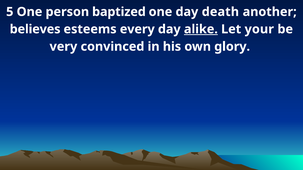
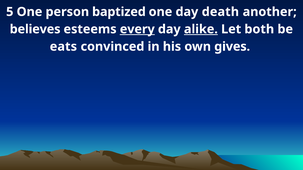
every underline: none -> present (137, 29)
your: your -> both (259, 29)
very: very -> eats (63, 47)
glory: glory -> gives (232, 47)
